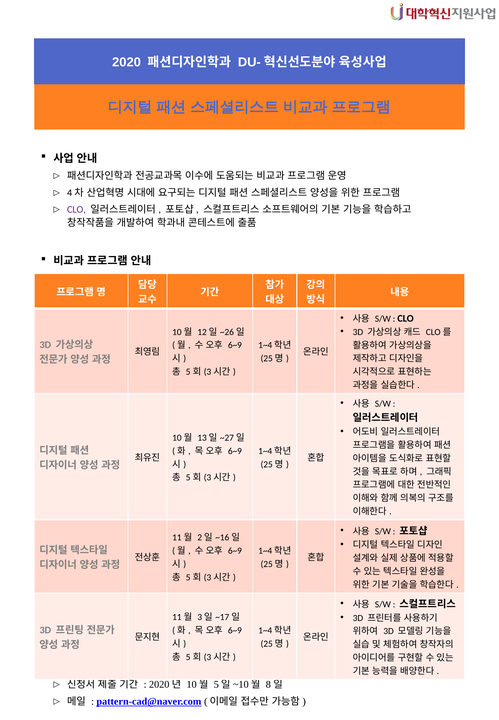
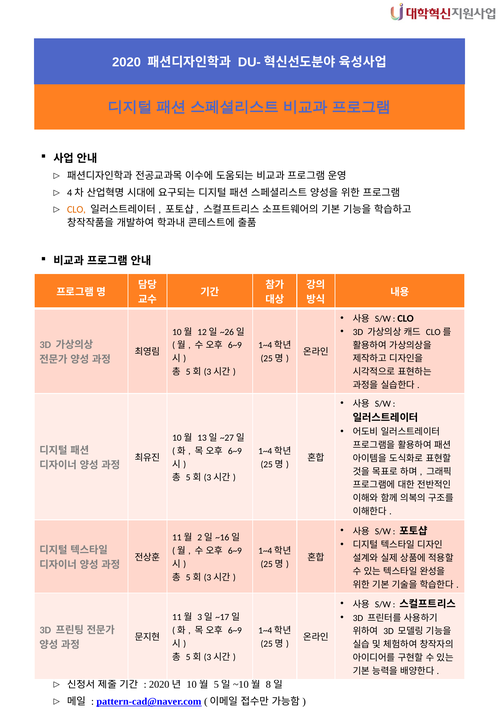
CLO colour: purple -> orange (76, 210)
